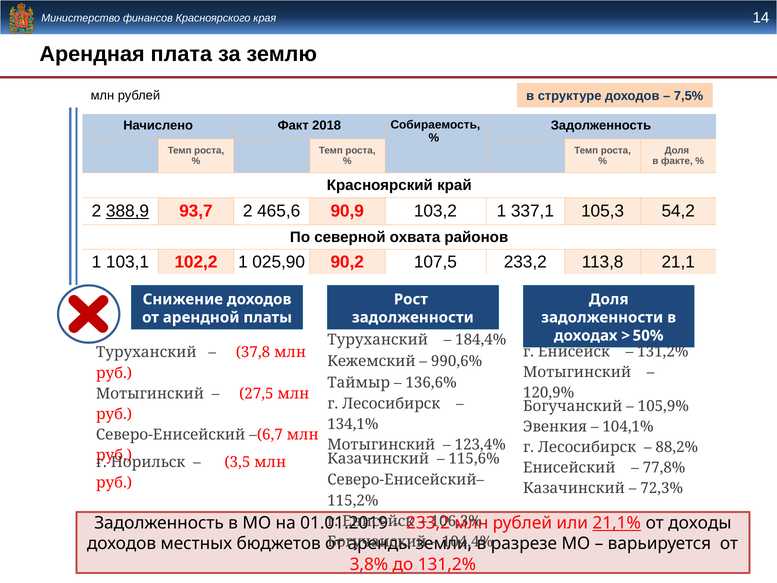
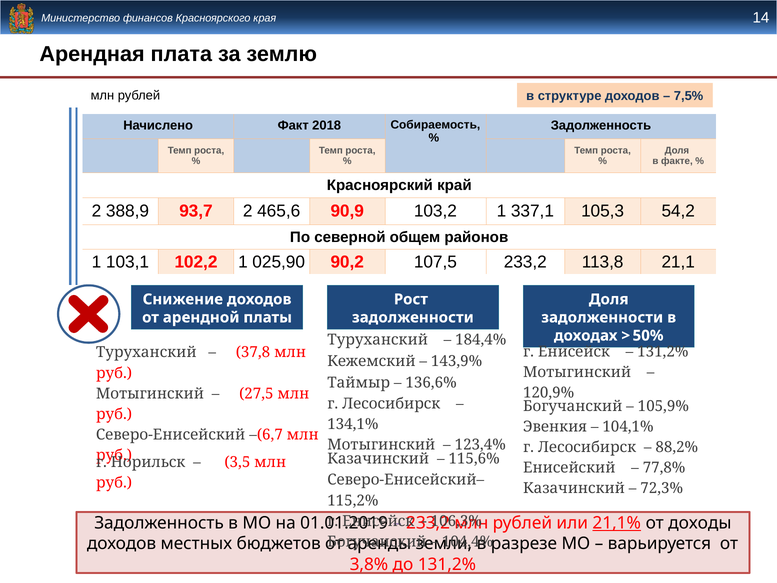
388,9 underline: present -> none (127, 211)
охвата: охвата -> общем (415, 237)
990,6%: 990,6% -> 143,9% (457, 361)
